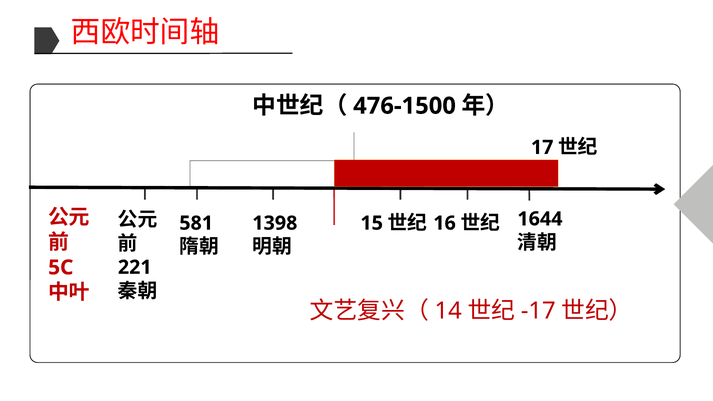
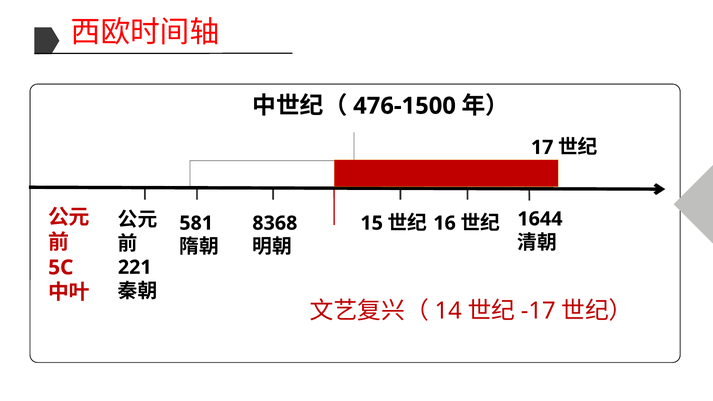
1398: 1398 -> 8368 (275, 223)
